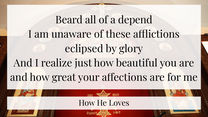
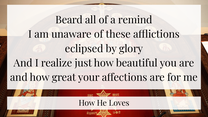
depend: depend -> remind (135, 20)
